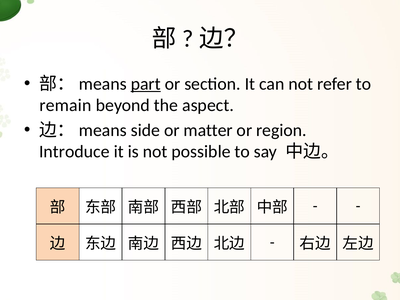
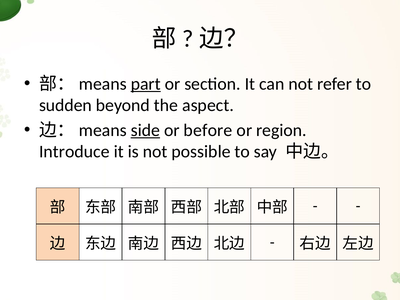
remain: remain -> sudden (65, 105)
side underline: none -> present (145, 130)
matter: matter -> before (208, 130)
